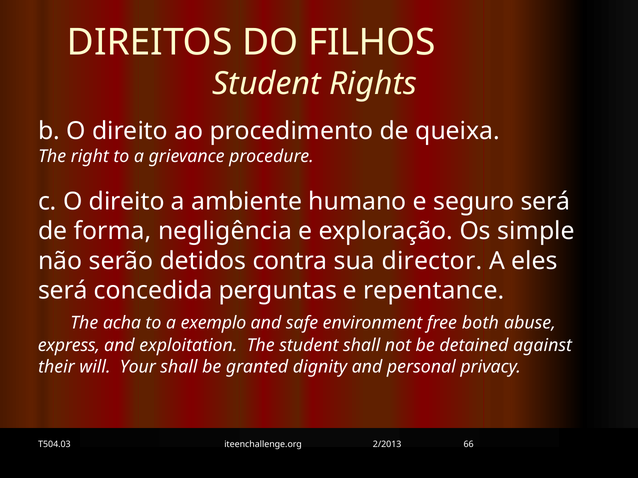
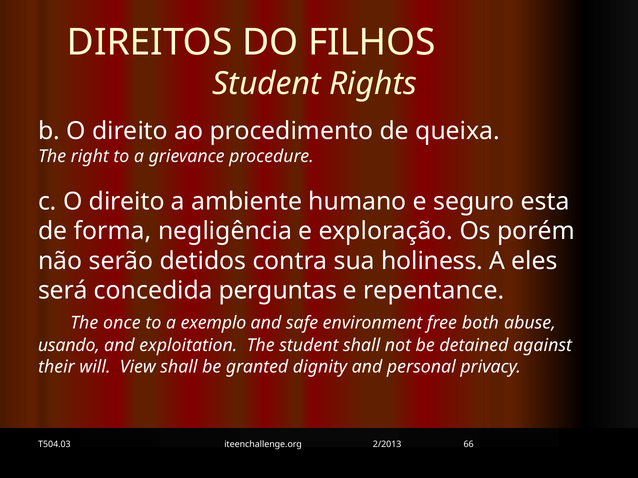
seguro será: será -> esta (545, 202)
simple: simple -> porém (536, 231)
director: director -> holiness (432, 261)
acha: acha -> once (122, 323)
express: express -> usando (69, 346)
Your: Your -> View (138, 367)
